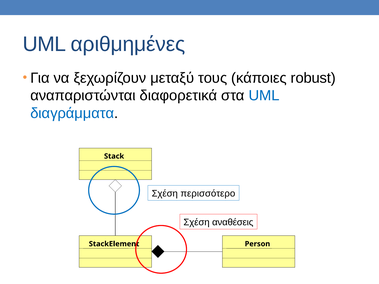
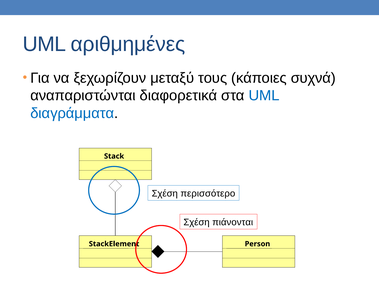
robust: robust -> συχνά (313, 78)
αναθέσεις: αναθέσεις -> πιάνονται (233, 223)
